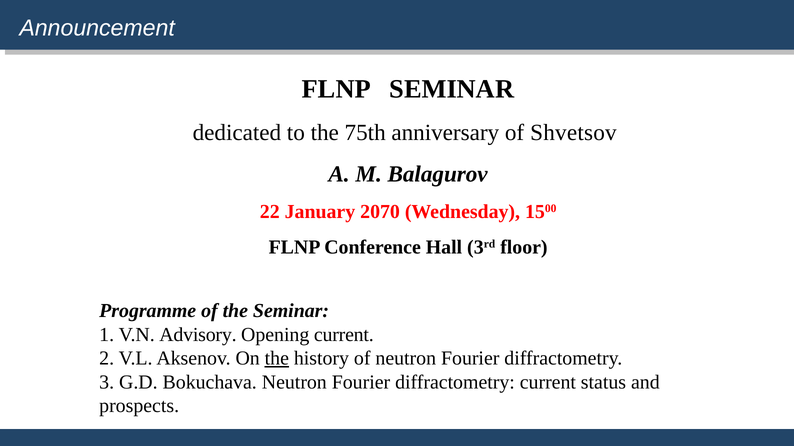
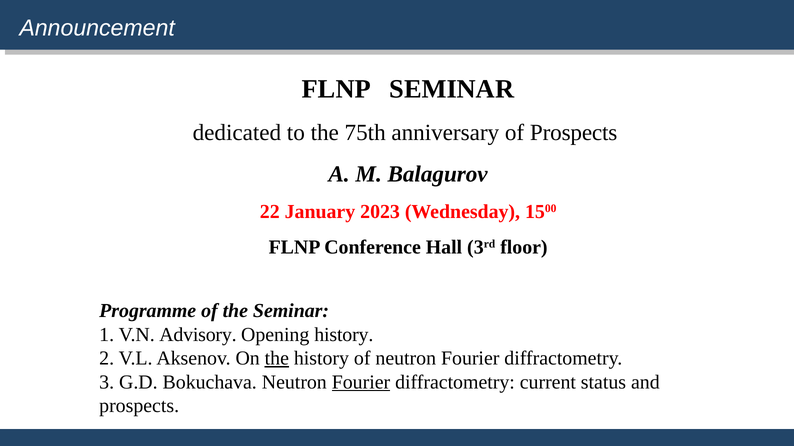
of Shvetsov: Shvetsov -> Prospects (574, 133)
2070: 2070 -> 2023 (380, 212)
Opening current: current -> history (344, 335)
Fourier underline: none -> present (361, 383)
